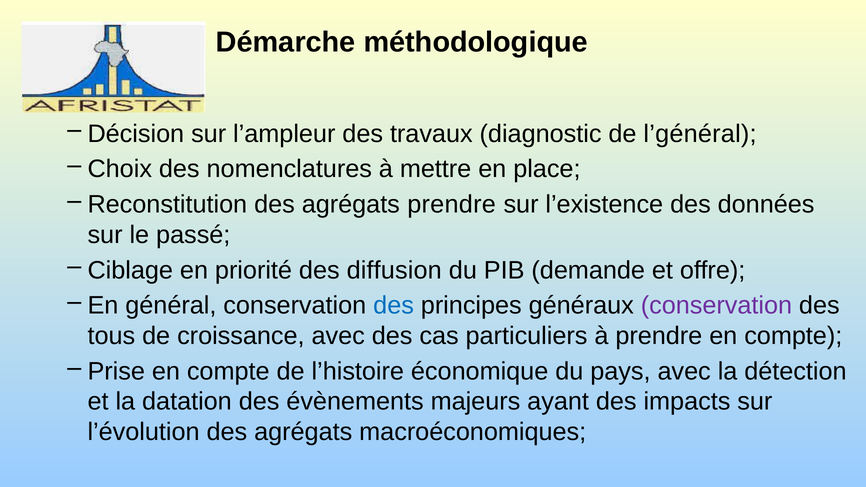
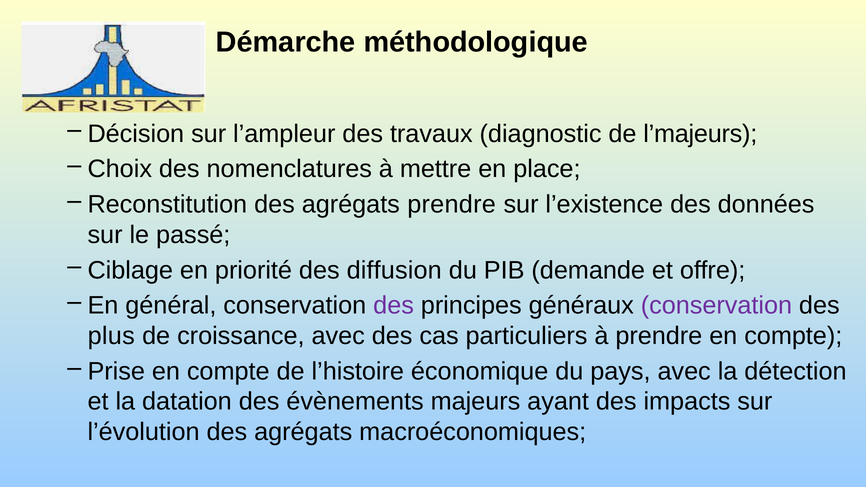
l’général: l’général -> l’majeurs (700, 134)
des colour: blue -> purple (394, 306)
tous: tous -> plus (111, 336)
